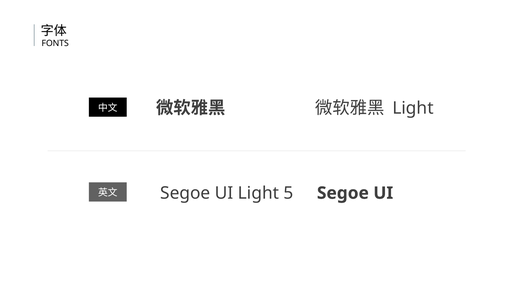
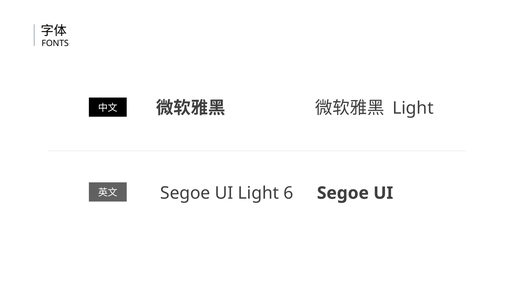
5: 5 -> 6 (288, 193)
